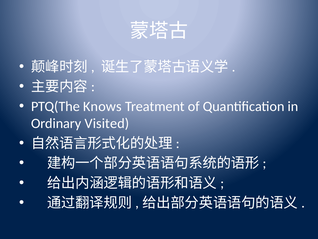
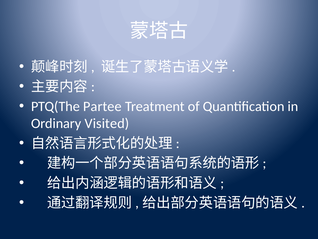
Knows: Knows -> Partee (102, 106)
